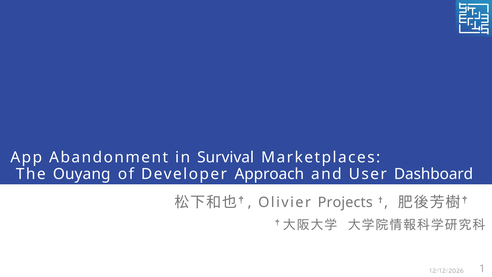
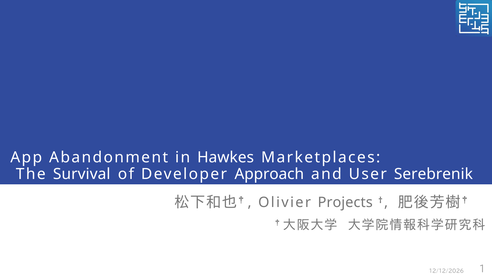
Survival: Survival -> Hawkes (226, 157)
Ouyang: Ouyang -> Survival (82, 174)
Dashboard: Dashboard -> Serebrenik (433, 174)
